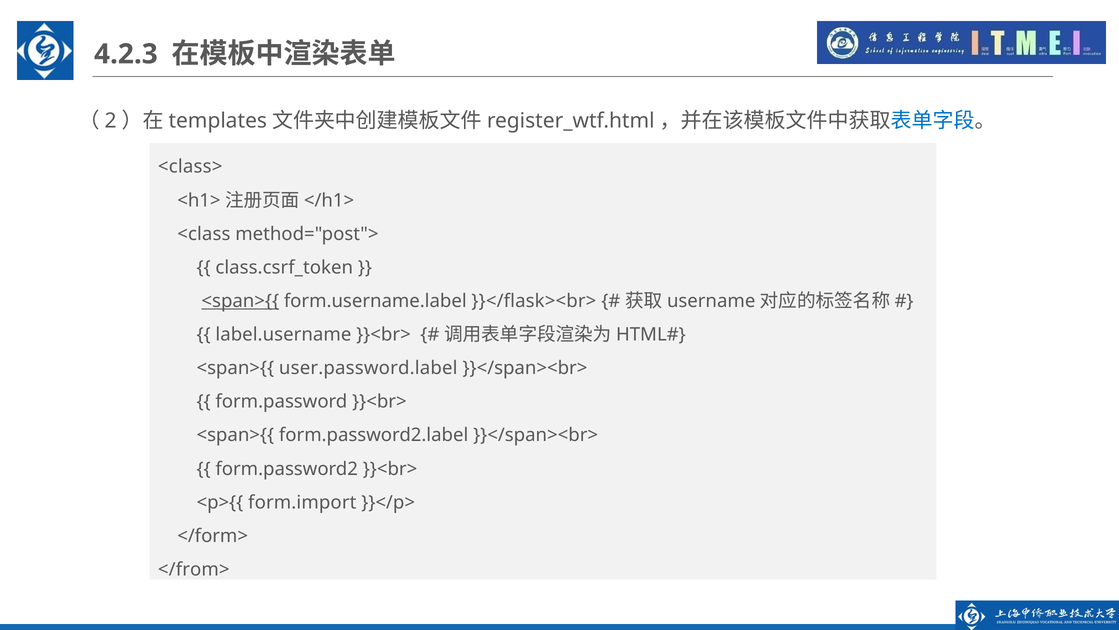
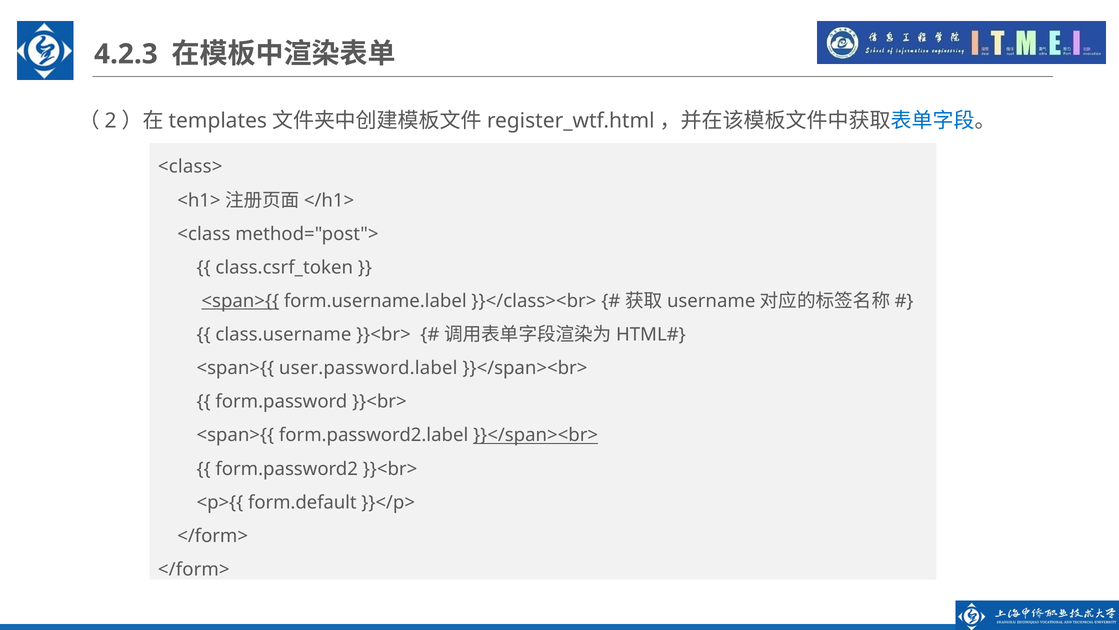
}}</flask><br>: }}</flask><br> -> }}</class><br> (534, 301)
label.username: label.username -> class.username (283, 334)
}}</span><br> underline: none -> present (536, 435)
form.import: form.import -> form.default (302, 502)
</from>: </from> -> </form> (194, 569)
